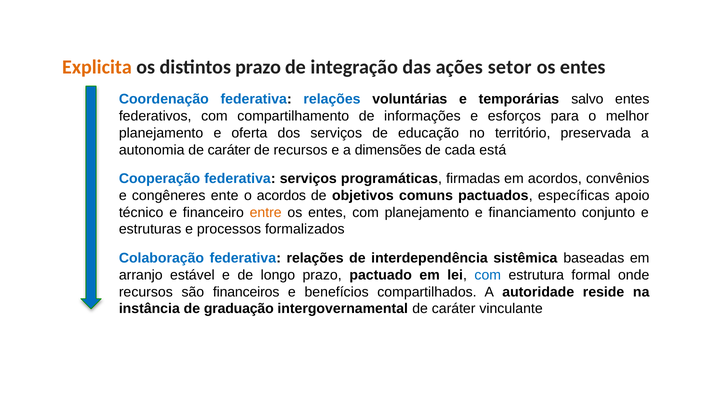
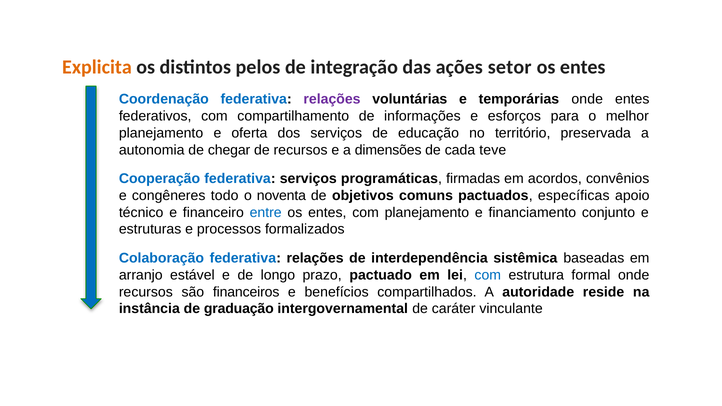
distintos prazo: prazo -> pelos (258, 67)
relações colour: blue -> purple (332, 99)
temporárias salvo: salvo -> onde (587, 99)
autonomia de caráter: caráter -> chegar (229, 150)
está: está -> teve (493, 150)
ente: ente -> todo (225, 196)
o acordos: acordos -> noventa (281, 196)
entre colour: orange -> blue (266, 213)
